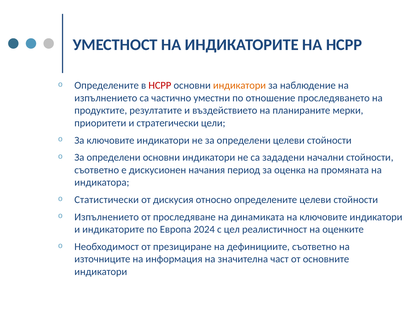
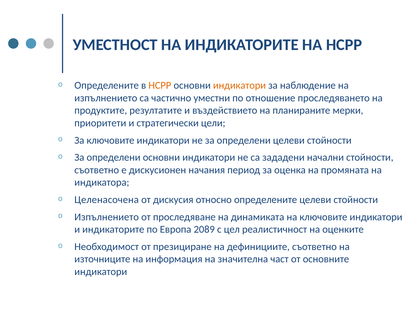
НСРР colour: red -> orange (160, 85)
Статистически: Статистически -> Целенасочена (107, 200)
2024: 2024 -> 2089 (204, 229)
